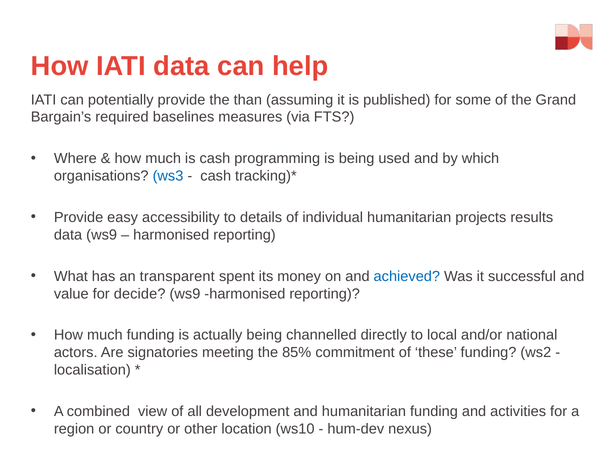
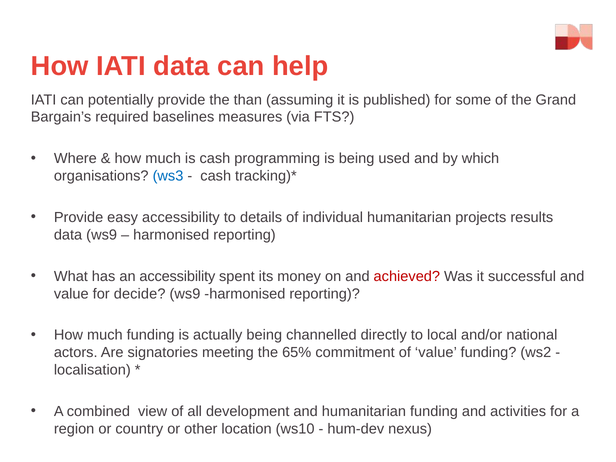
an transparent: transparent -> accessibility (177, 276)
achieved colour: blue -> red (407, 276)
85%: 85% -> 65% (297, 353)
of these: these -> value (436, 353)
